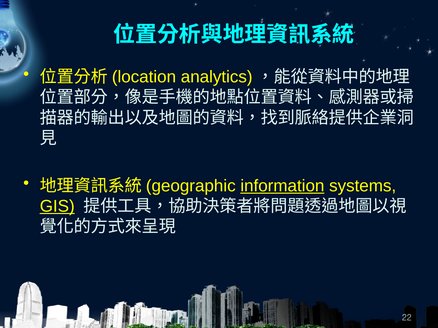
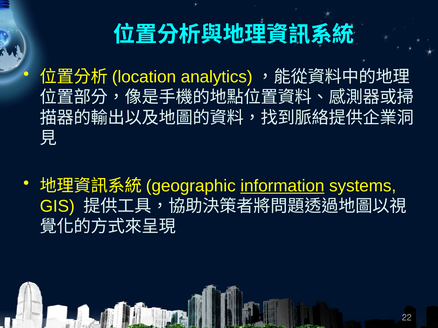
GIS underline: present -> none (57, 207)
